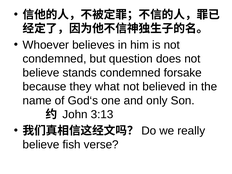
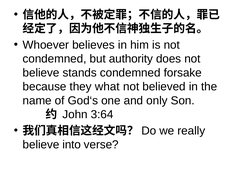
question: question -> authority (131, 59)
3:13: 3:13 -> 3:64 (102, 114)
fish: fish -> into (72, 145)
